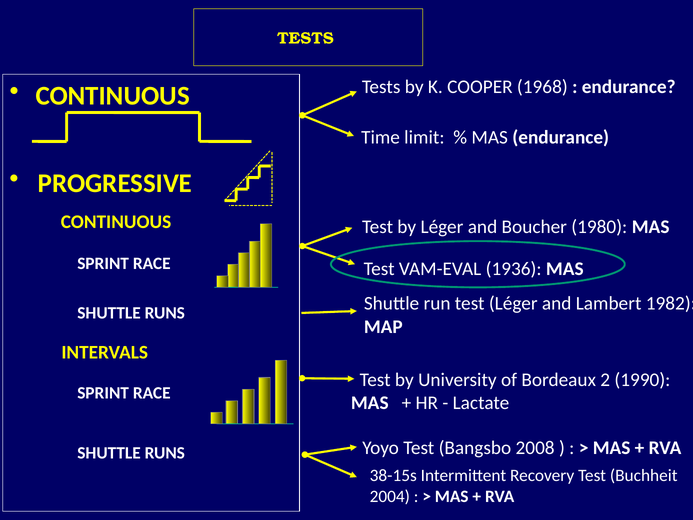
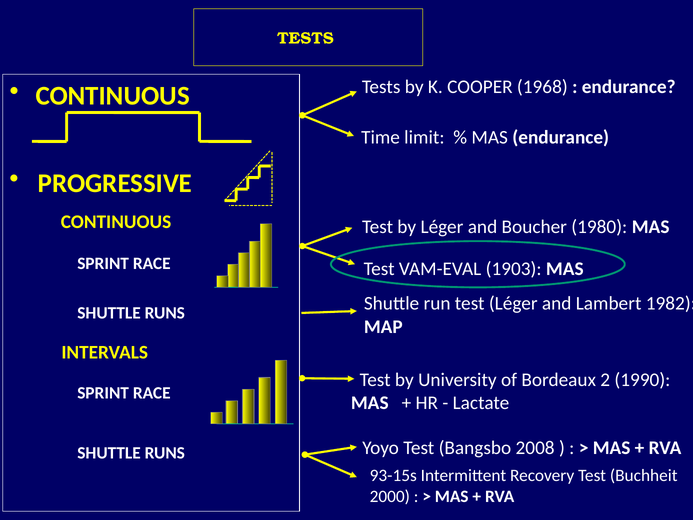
1936: 1936 -> 1903 (514, 269)
38-15s: 38-15s -> 93-15s (393, 476)
2004: 2004 -> 2000 (390, 496)
